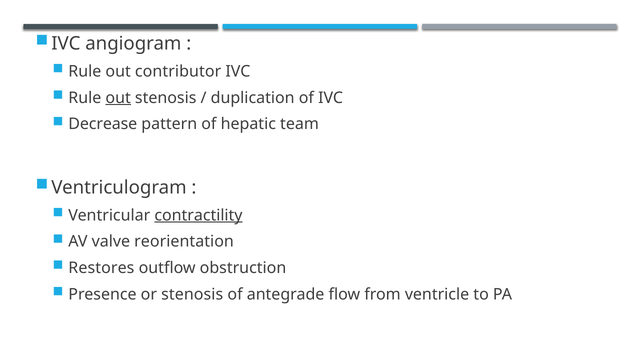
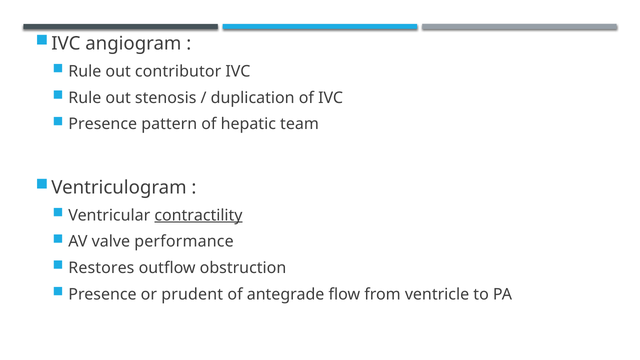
out underline: present -> none (118, 98)
Decrease: Decrease -> Presence (103, 124)
reorientation: reorientation -> performance (184, 242)
or stenosis: stenosis -> prudent (192, 294)
